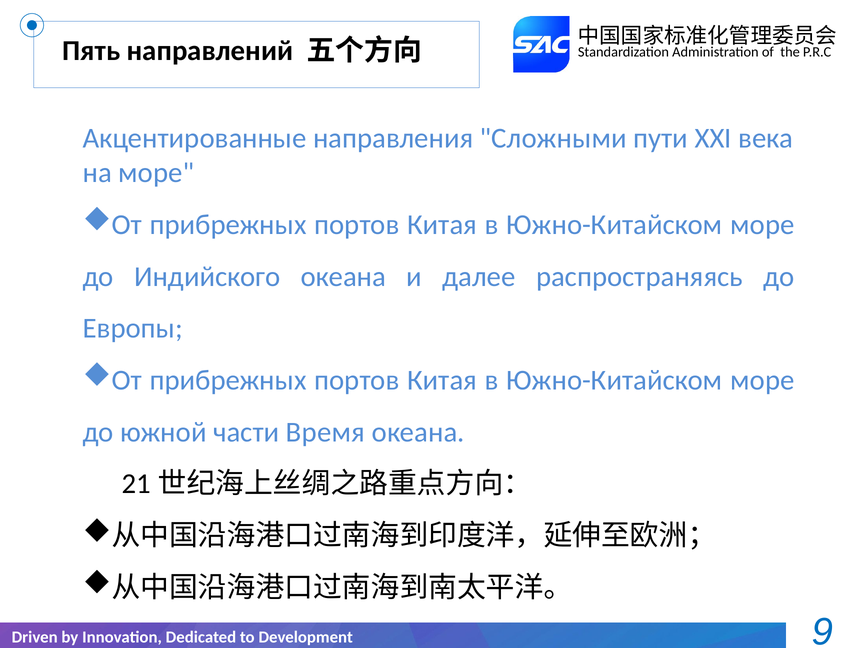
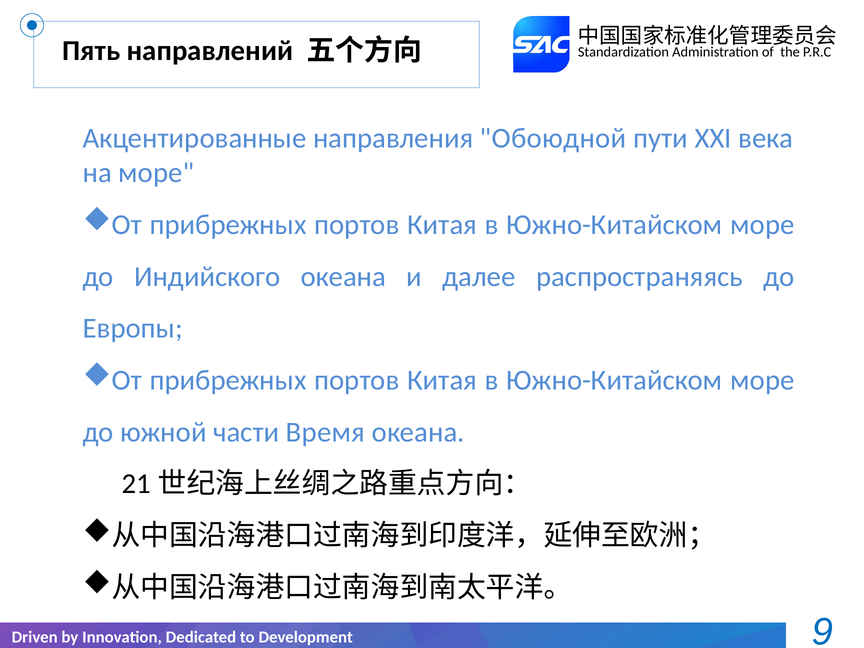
Сложными: Сложными -> Обоюдной (553, 138)
